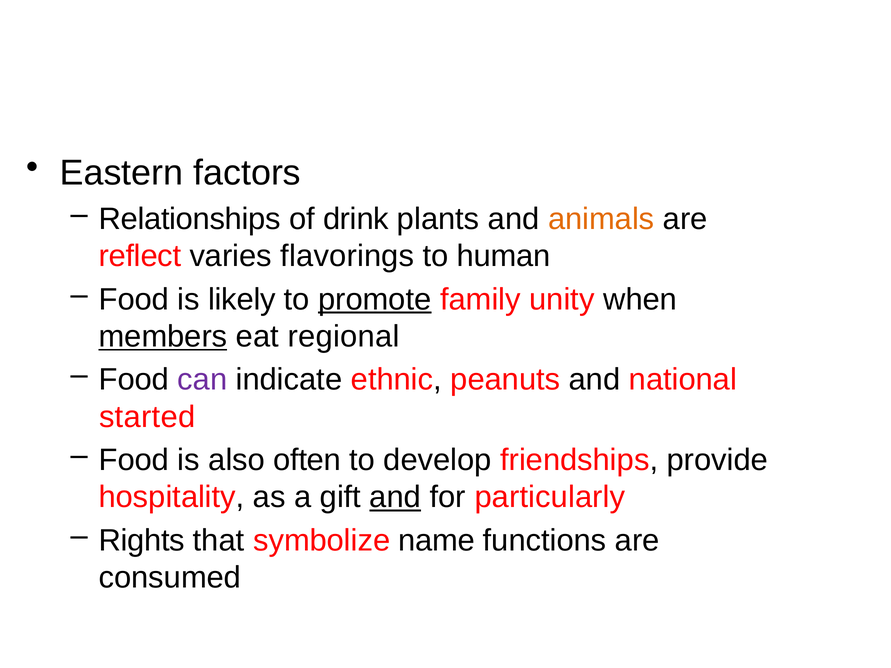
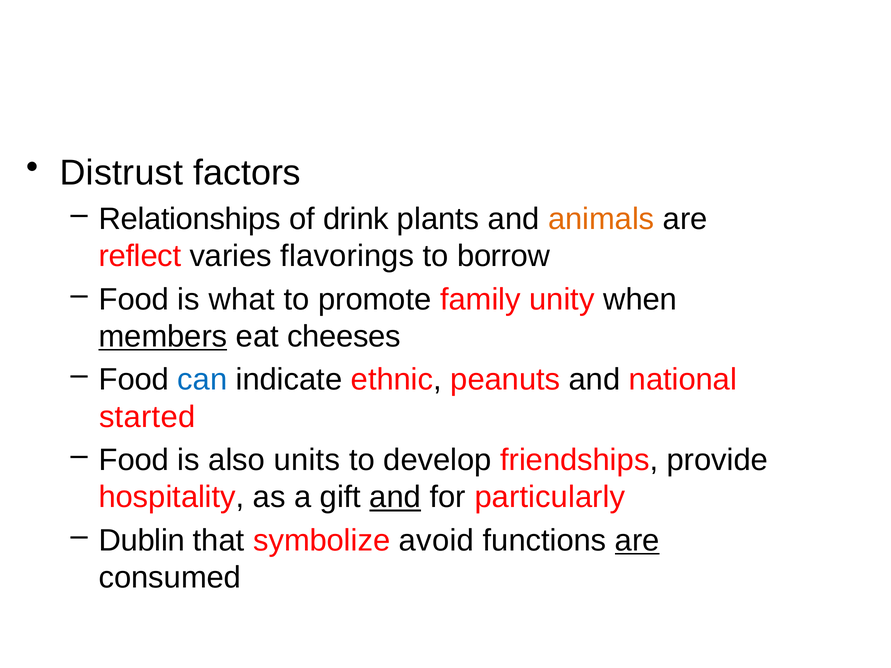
Eastern: Eastern -> Distrust (121, 173)
human: human -> borrow (504, 256)
likely: likely -> what (242, 299)
promote underline: present -> none (375, 299)
regional: regional -> cheeses (344, 337)
can colour: purple -> blue (202, 380)
often: often -> units (307, 460)
Rights: Rights -> Dublin (142, 541)
name: name -> avoid (436, 541)
are underline: none -> present (637, 541)
